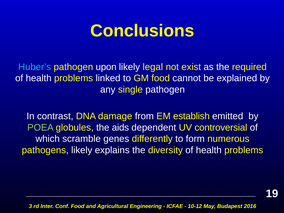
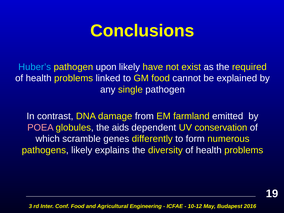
legal: legal -> have (153, 67)
establish: establish -> farmland (191, 116)
POEA colour: light green -> pink (40, 127)
controversial: controversial -> conservation (221, 127)
